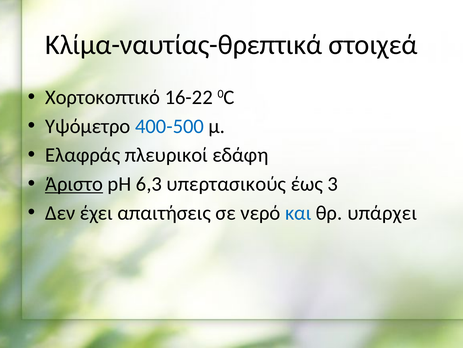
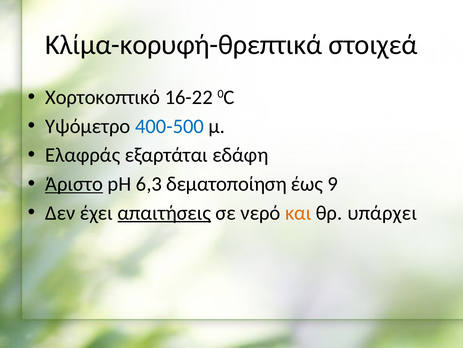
Κλίμα-ναυτίας-θρεπτικά: Κλίμα-ναυτίας-θρεπτικά -> Κλίμα-κορυφή-θρεπτικά (184, 45)
πλευρικοί: πλευρικοί -> εξαρτάται (166, 155)
υπερτασικούς: υπερτασικούς -> δεματοποίηση (226, 184)
3: 3 -> 9 (333, 184)
απαιτήσεις underline: none -> present (164, 212)
και colour: blue -> orange (298, 212)
